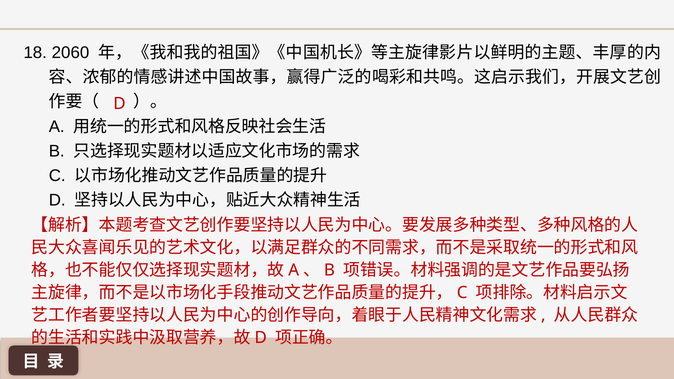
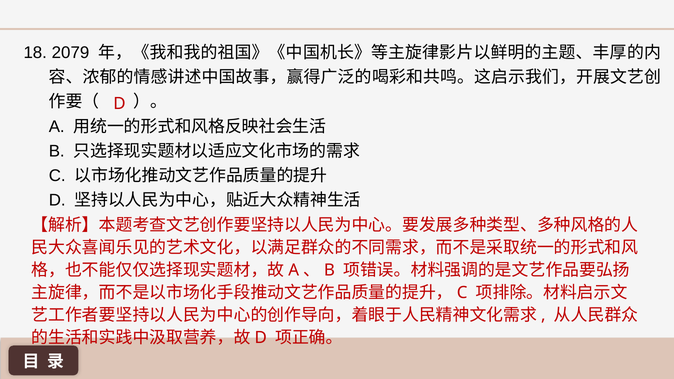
2060: 2060 -> 2079 (71, 53)
